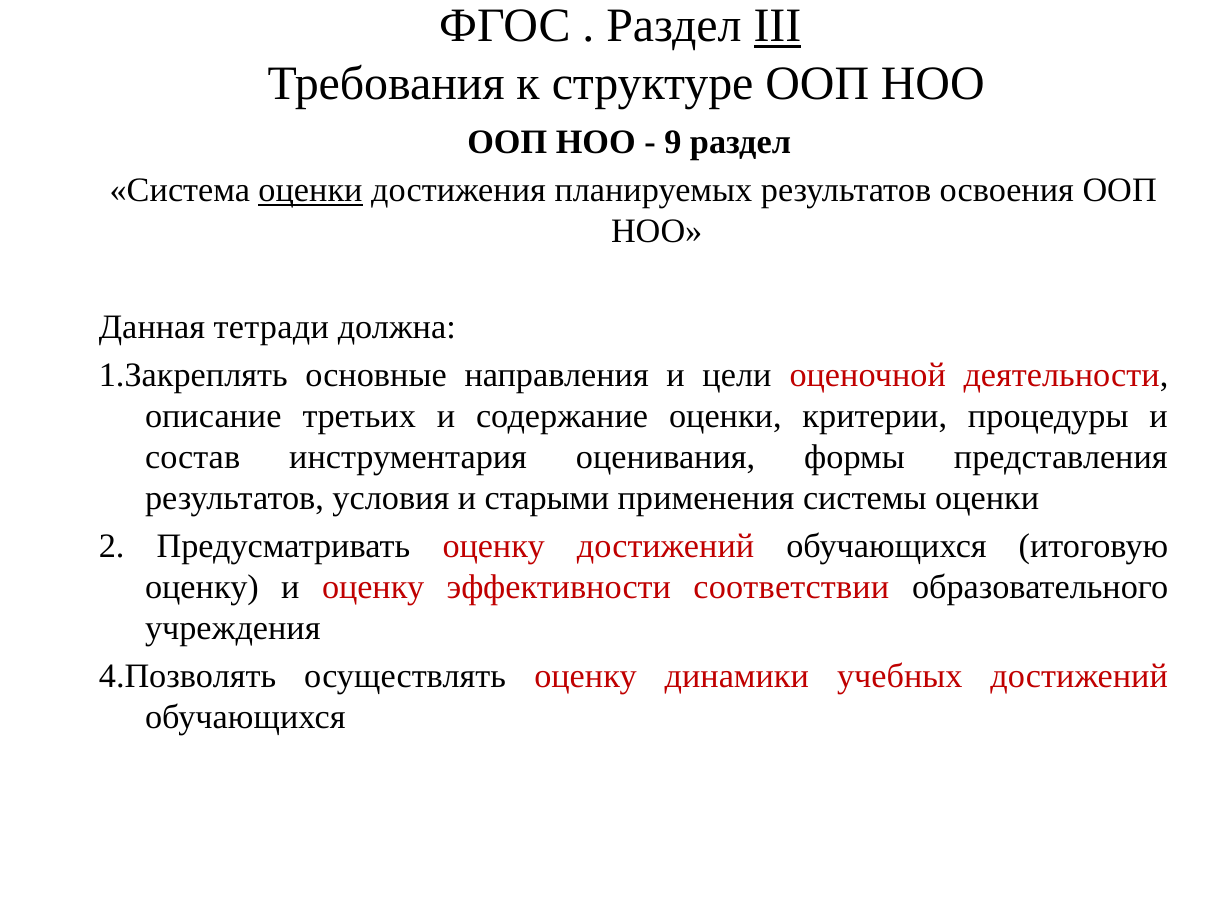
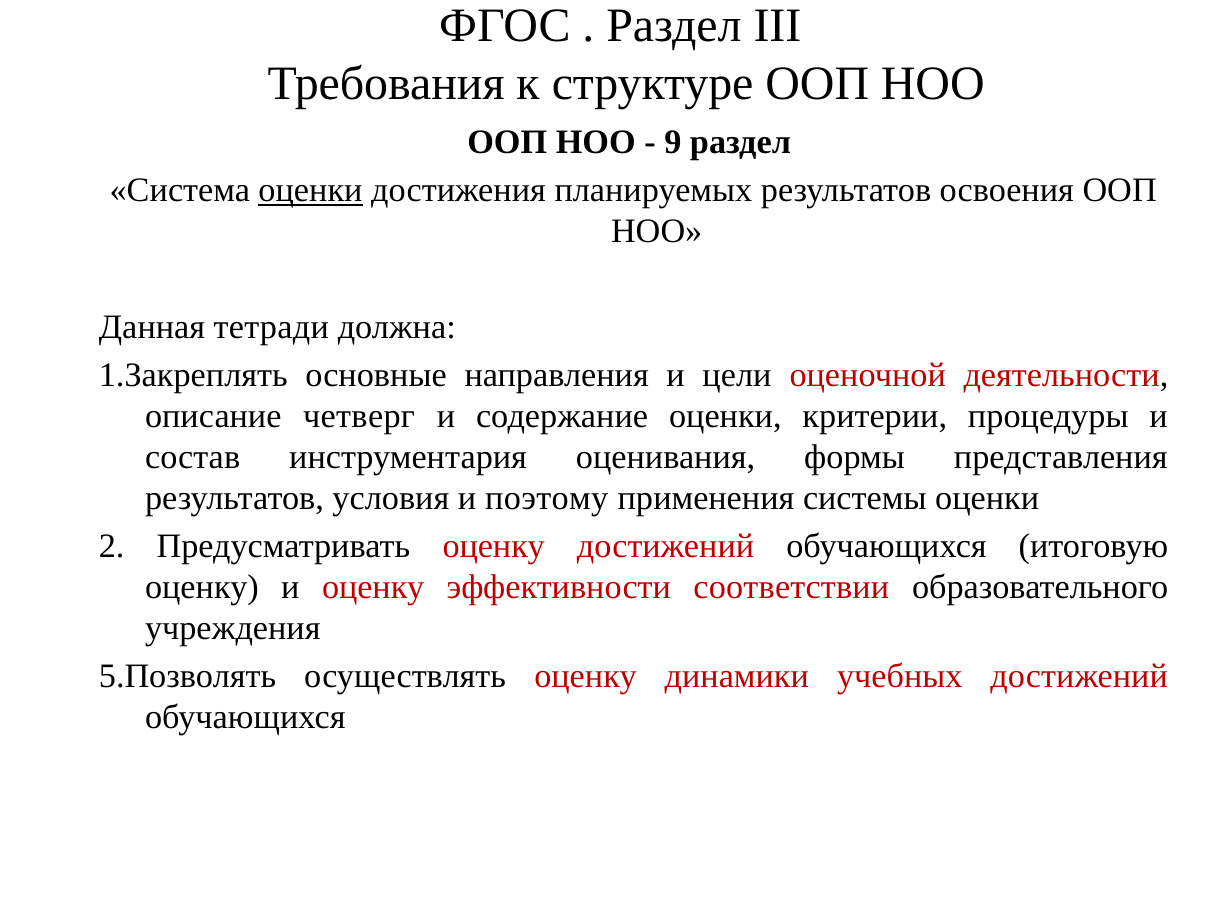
III underline: present -> none (777, 26)
третьих: третьих -> четверг (359, 416)
старыми: старыми -> поэтому (547, 498)
4.Позволять: 4.Позволять -> 5.Позволять (188, 676)
